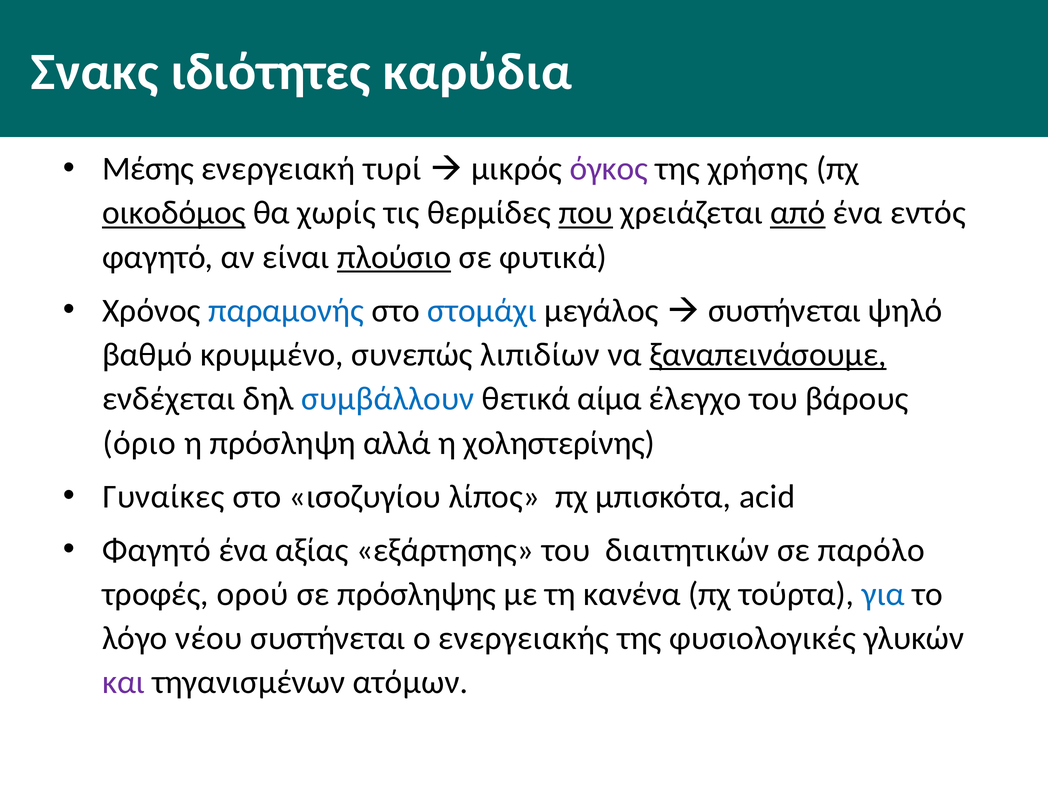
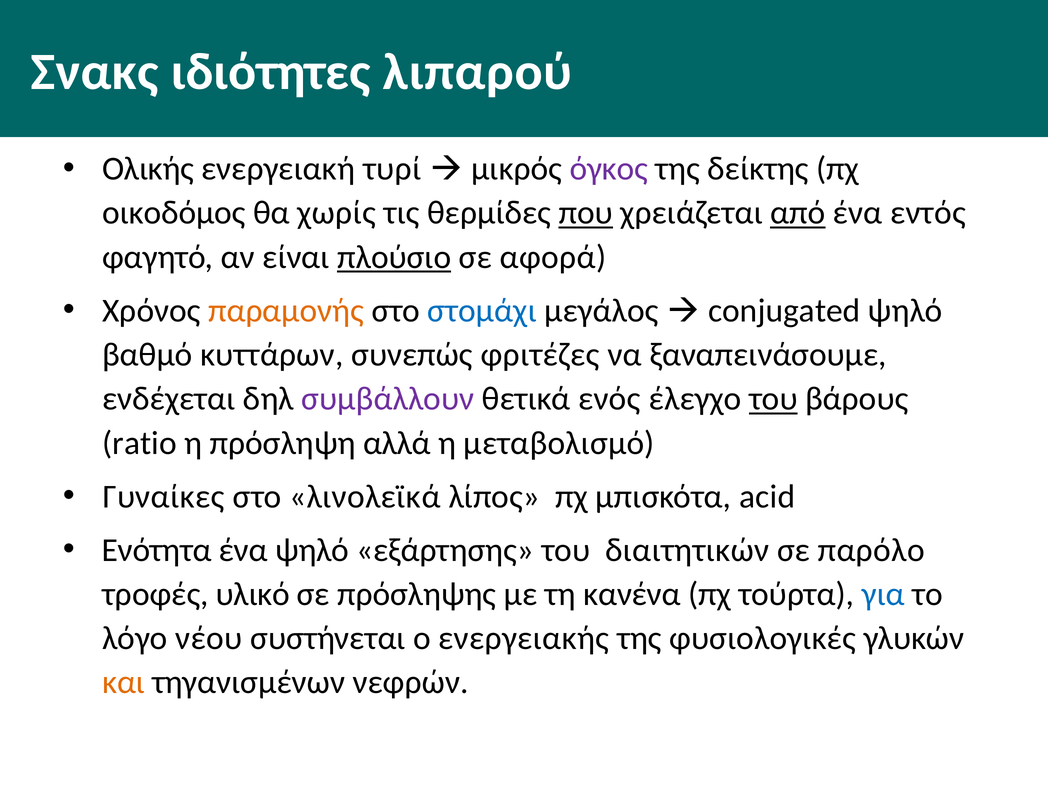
καρύδια: καρύδια -> λιπαρού (477, 72)
Μέσης: Μέσης -> Ολικής (148, 169)
χρήσης: χρήσης -> δείκτης (758, 169)
οικοδόμος underline: present -> none (174, 213)
φυτικά: φυτικά -> αφορά (553, 257)
παραμονής colour: blue -> orange (286, 311)
συστήνεται: συστήνεται -> conjugated (784, 311)
κρυμμένο: κρυμμένο -> κυττάρων (272, 355)
λιπιδίων: λιπιδίων -> φριτέζες (540, 355)
ξαναπεινάσουμε underline: present -> none (768, 355)
συμβάλλουν colour: blue -> purple (388, 399)
αίμα: αίμα -> ενός (609, 399)
του underline: none -> present (773, 399)
όριο: όριο -> ratio (139, 443)
χοληστερίνης: χοληστερίνης -> μεταβολισμό (559, 443)
ισοζυγίου: ισοζυγίου -> λινολεϊκά (365, 496)
Φαγητό: Φαγητό -> Ενότητα (157, 550)
ένα αξίας: αξίας -> ψηλό (312, 550)
ορού: ορού -> υλικό (253, 594)
και colour: purple -> orange (124, 682)
ατόμων: ατόμων -> νεφρών (411, 682)
